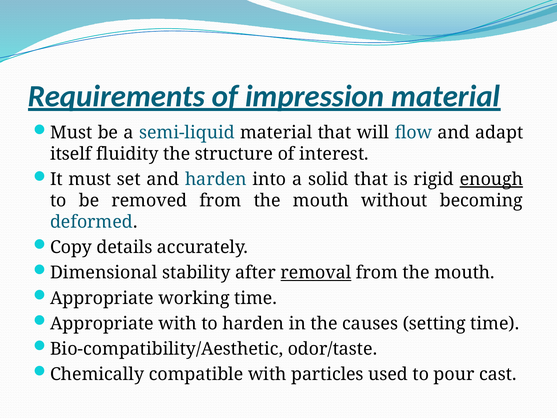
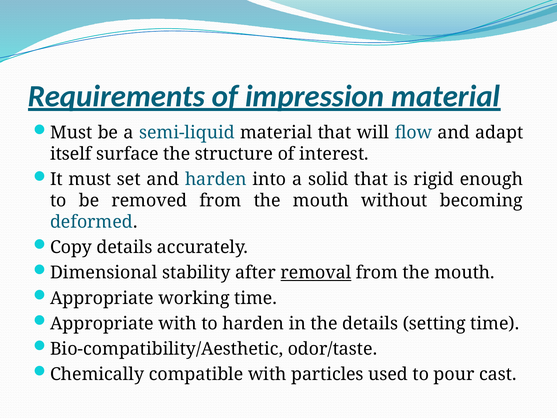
fluidity: fluidity -> surface (127, 154)
enough underline: present -> none (491, 179)
the causes: causes -> details (370, 323)
